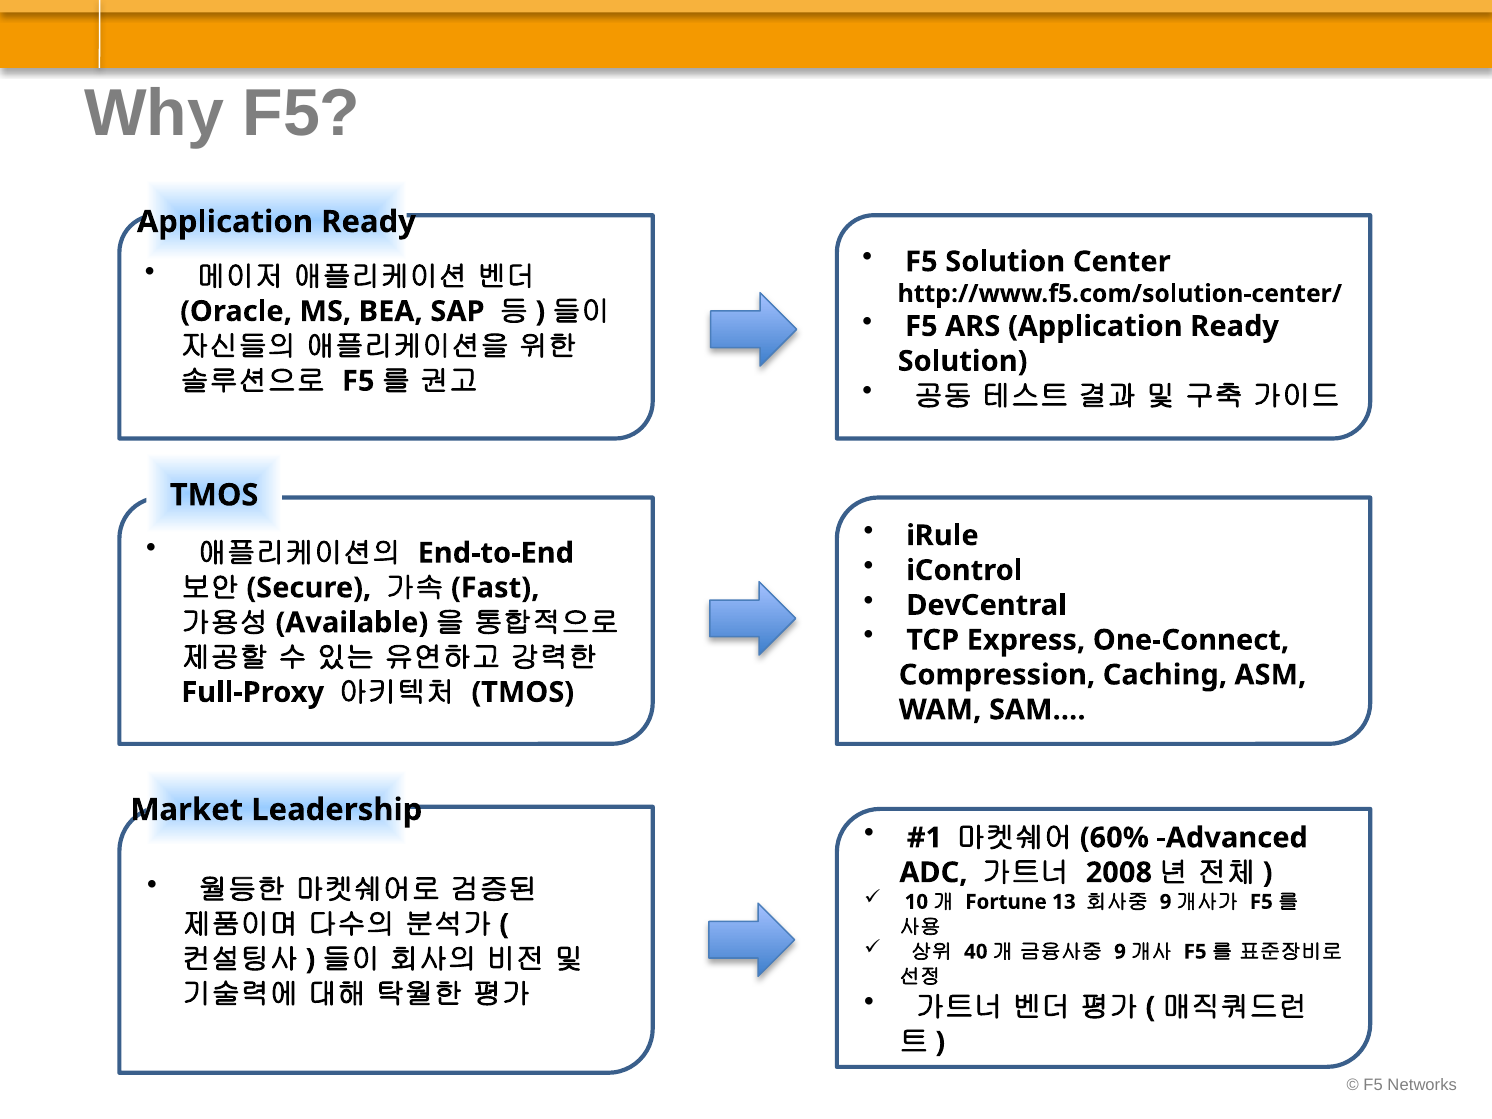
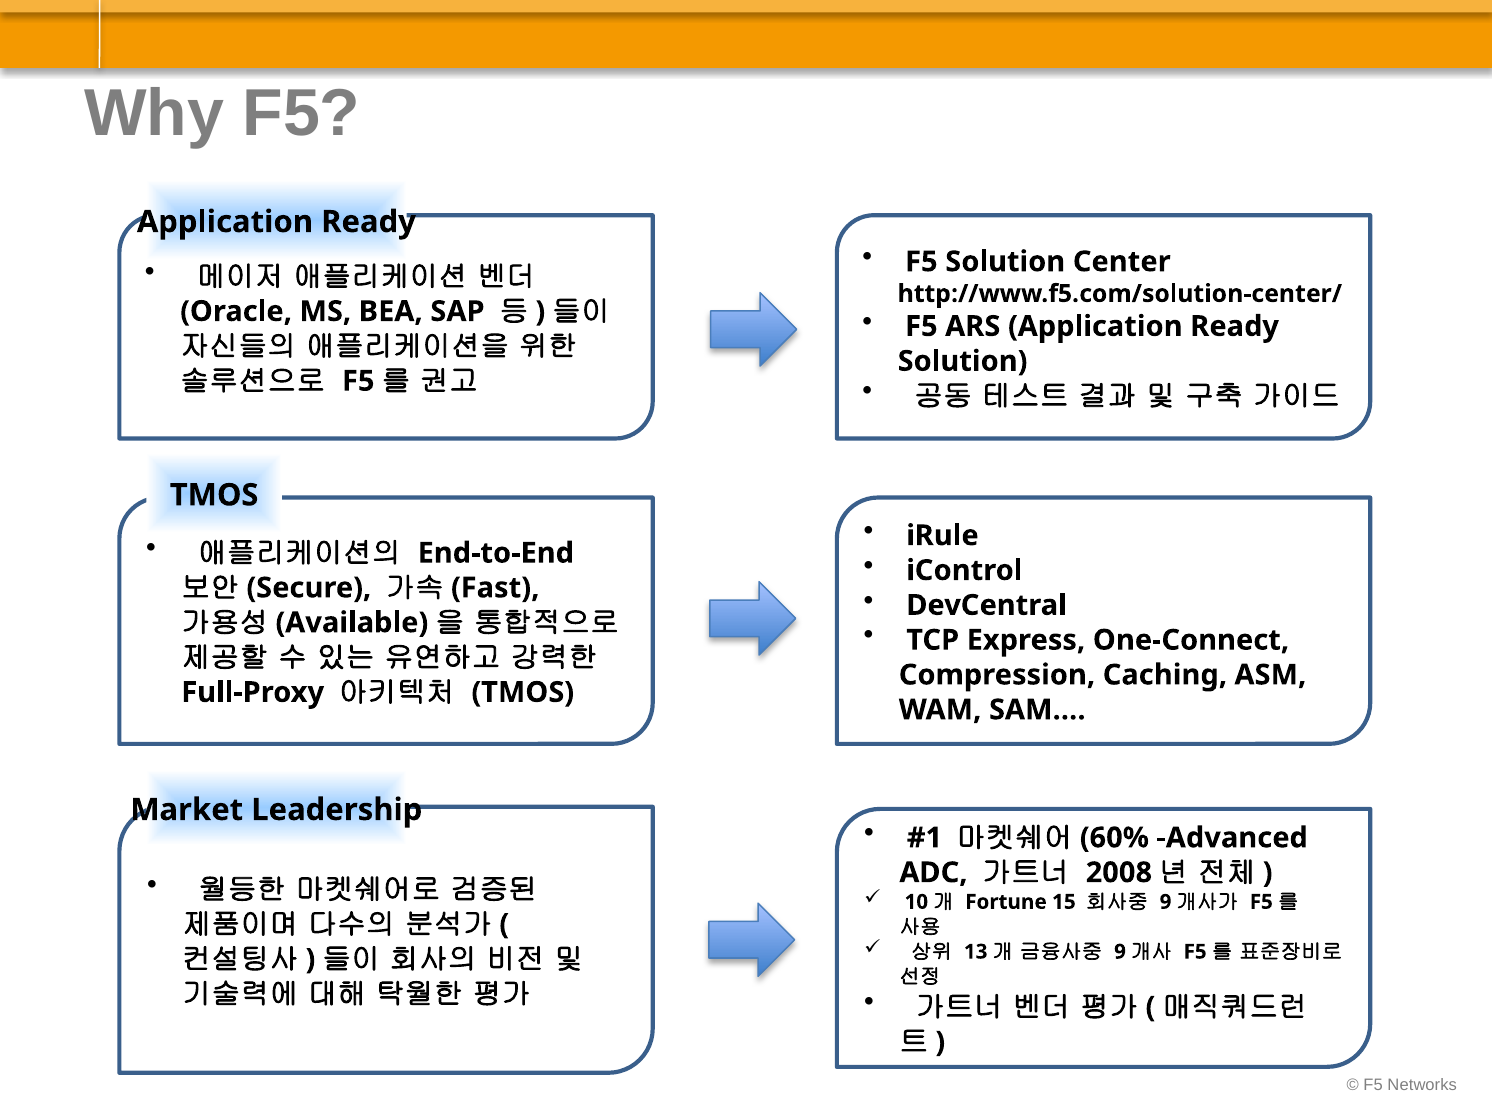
13: 13 -> 15 (1064, 902)
40: 40 -> 13 (976, 952)
